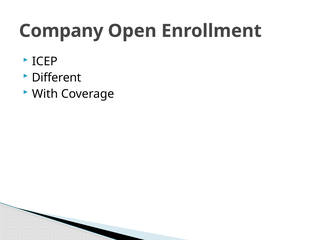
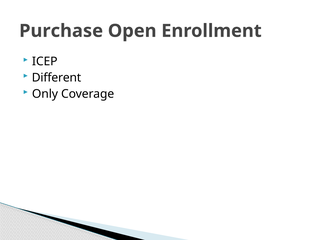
Company: Company -> Purchase (61, 31)
With: With -> Only (45, 94)
